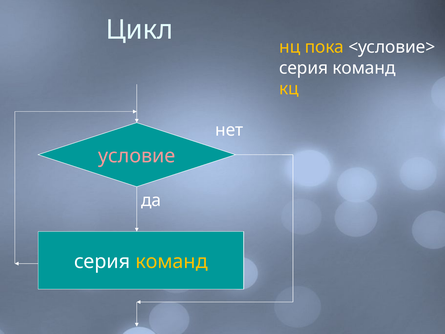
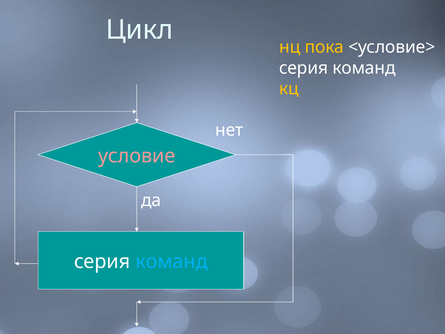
команд colour: yellow -> light blue (172, 262)
